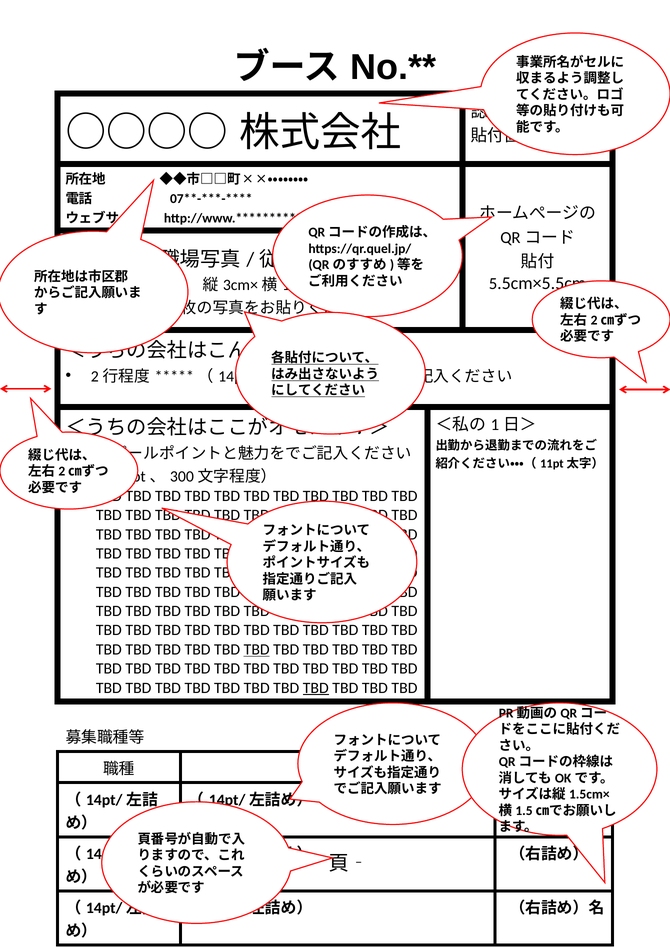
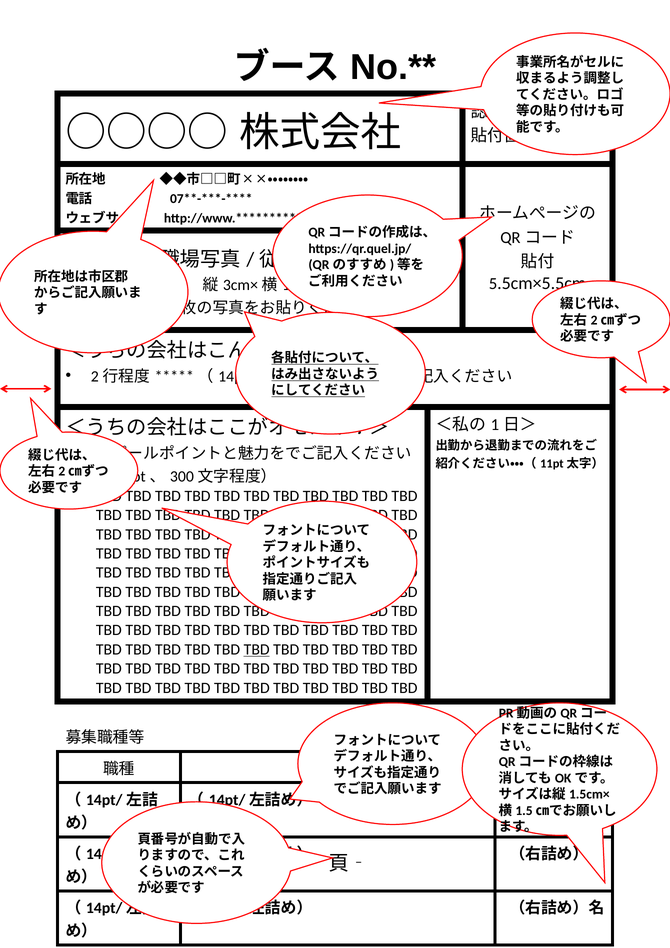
TBD underline: present -> none (316, 688)
